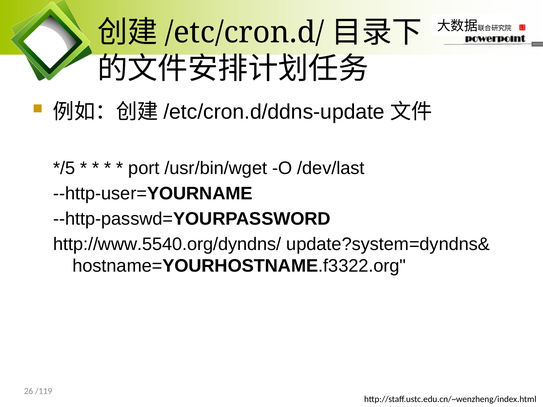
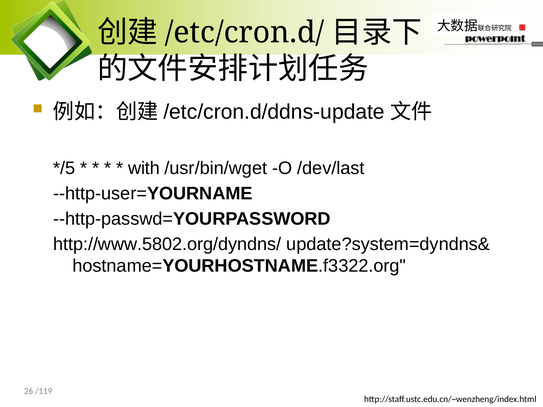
port: port -> with (144, 168)
http://www.5540.org/dyndns/: http://www.5540.org/dyndns/ -> http://www.5802.org/dyndns/ (167, 244)
